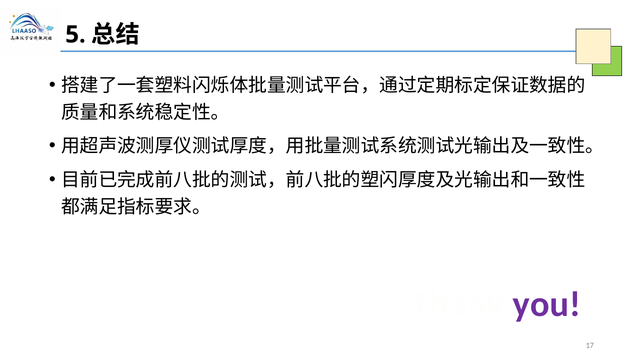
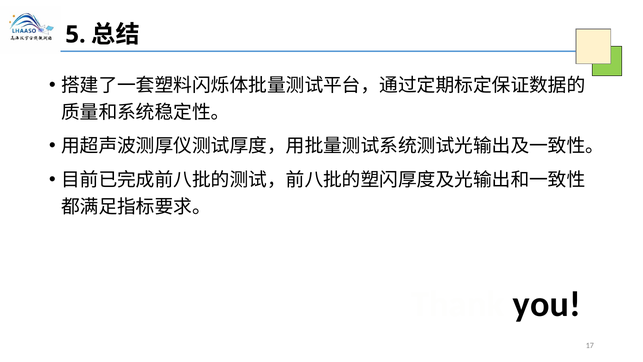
you colour: purple -> black (547, 304)
